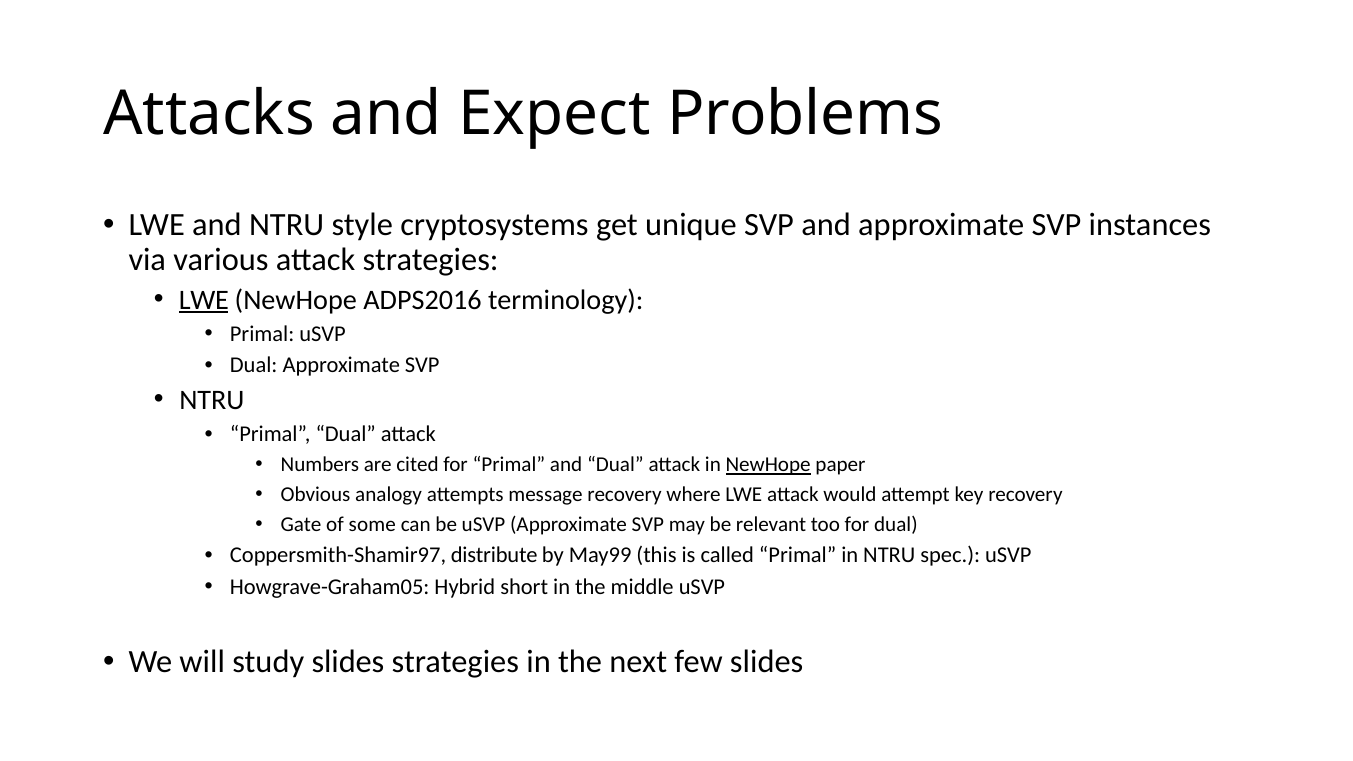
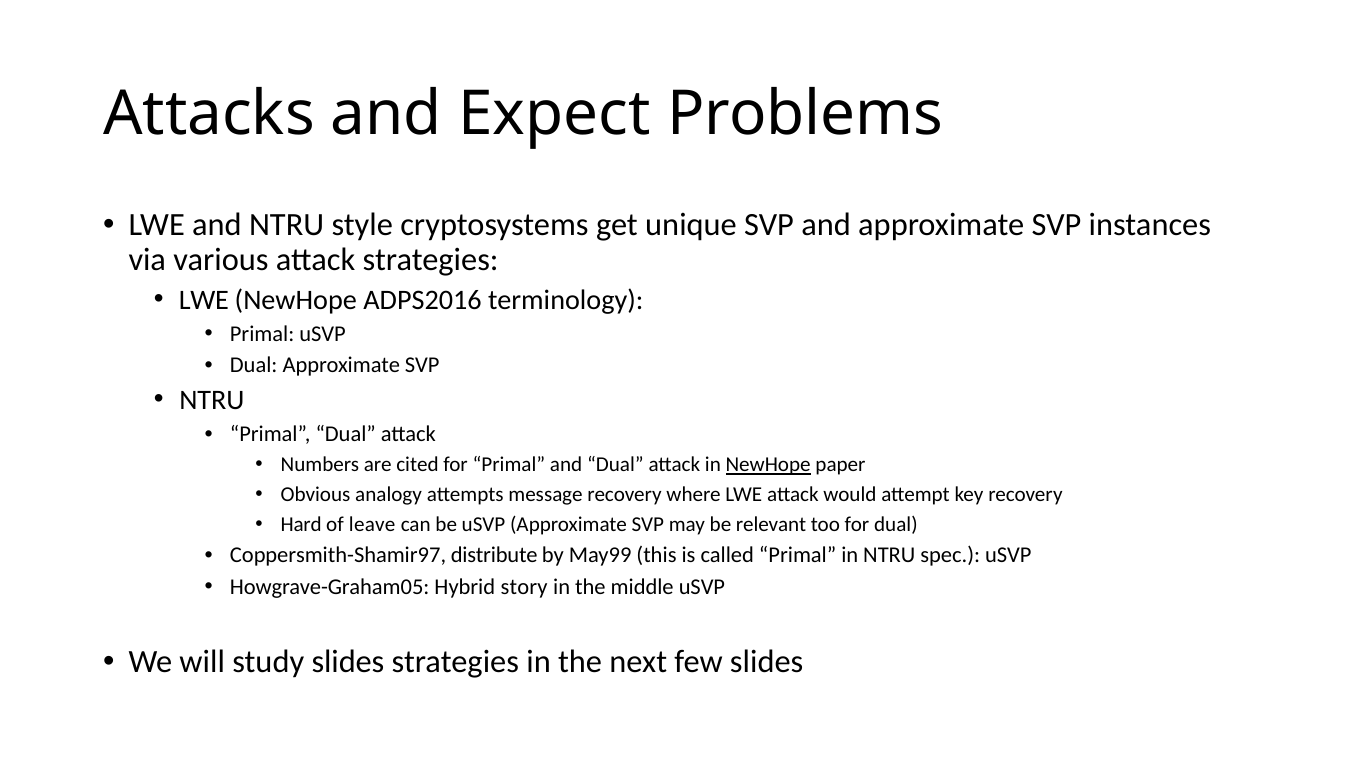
LWE underline: present -> none (204, 300)
Gate: Gate -> Hard (301, 525)
some: some -> leave (372, 525)
short: short -> story (524, 587)
